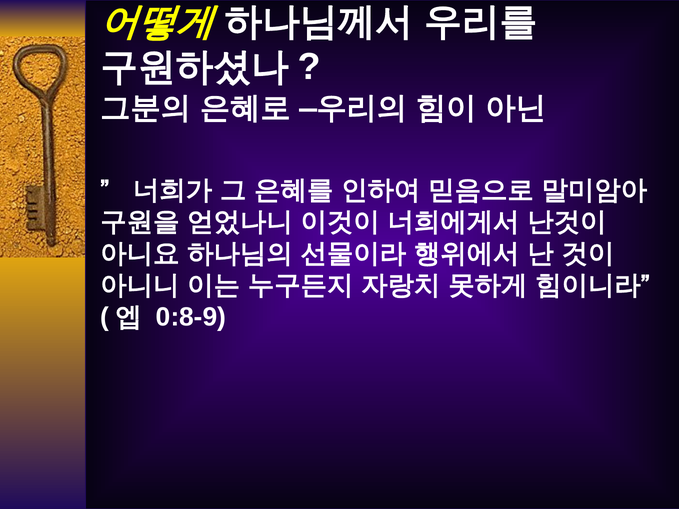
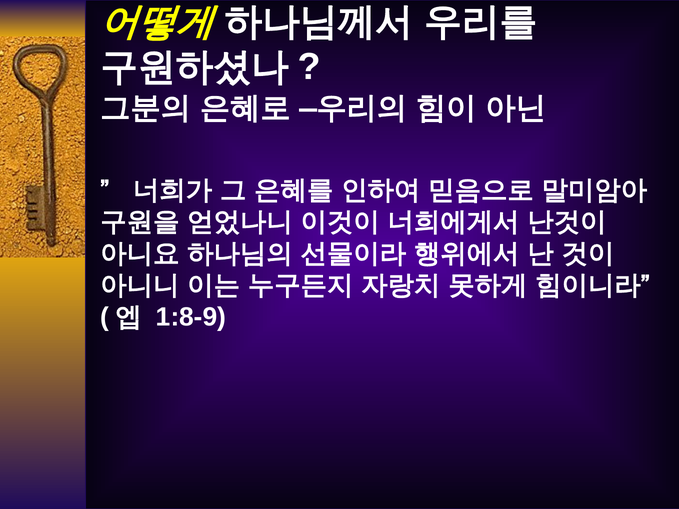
0:8-9: 0:8-9 -> 1:8-9 (191, 317)
